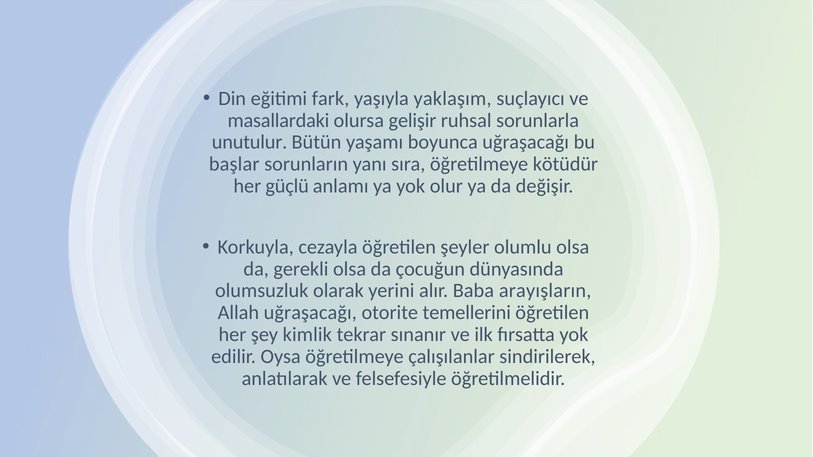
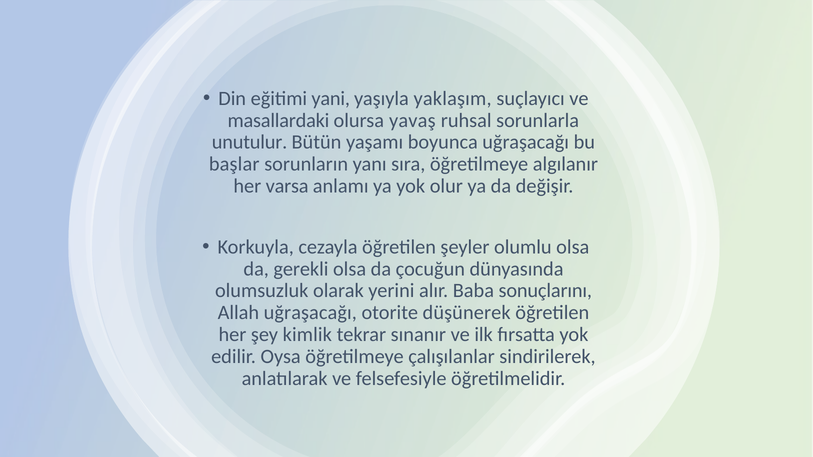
fark: fark -> yani (331, 98)
gelişir: gelişir -> yavaş (412, 120)
kötüdür: kötüdür -> algılanır (565, 164)
güçlü: güçlü -> varsa (287, 186)
arayışların: arayışların -> sonuçlarını (545, 291)
temellerini: temellerini -> düşünerek (467, 313)
